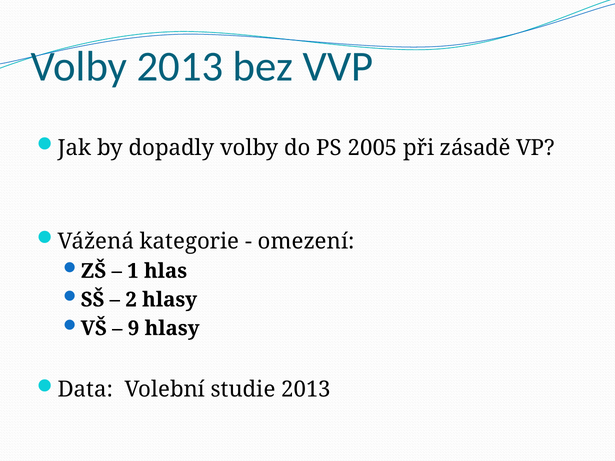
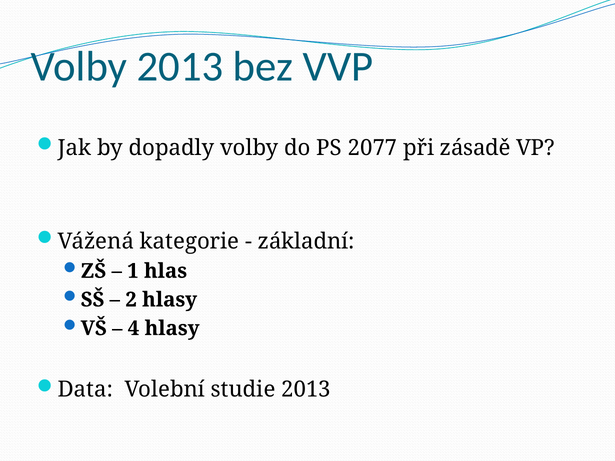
2005: 2005 -> 2077 (373, 148)
omezení: omezení -> základní (306, 242)
9: 9 -> 4 (133, 329)
